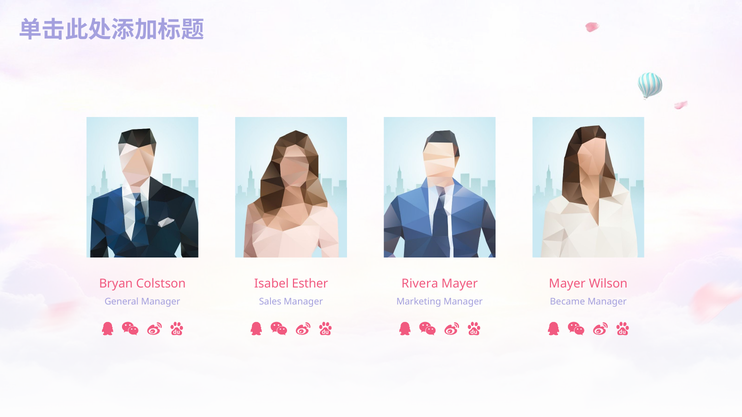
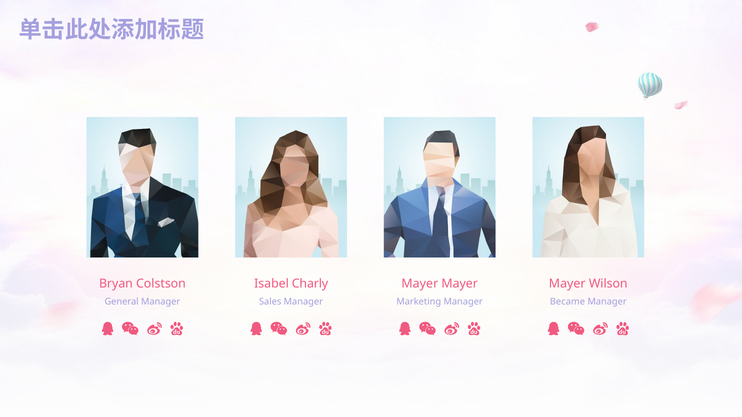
Esther: Esther -> Charly (310, 284)
Rivera: Rivera -> Mayer (420, 284)
